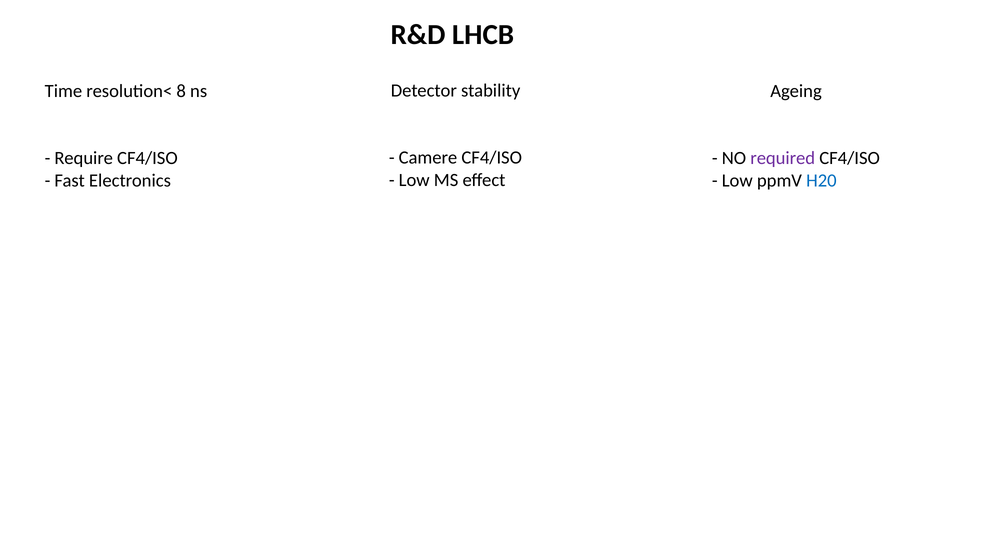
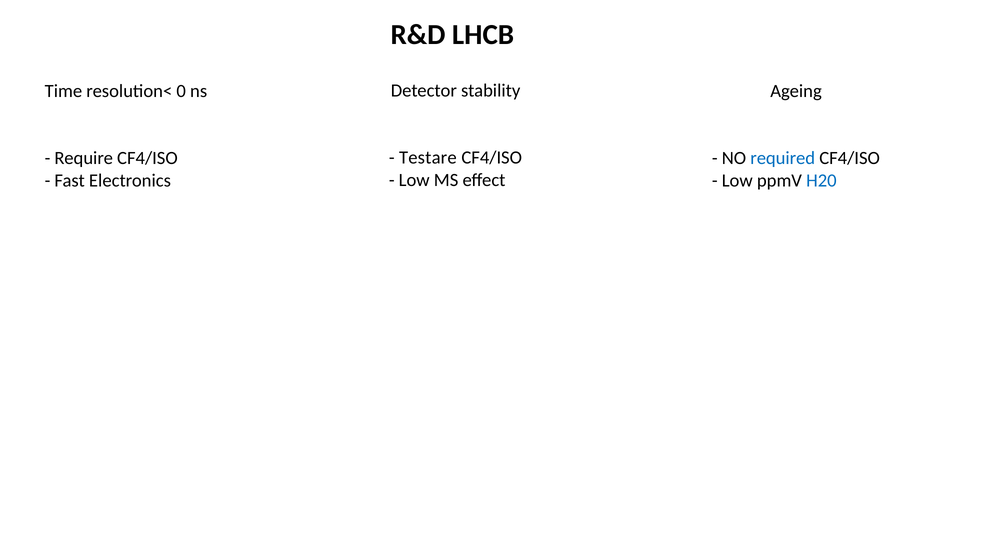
8: 8 -> 0 (181, 91)
Camere: Camere -> Testare (428, 158)
required colour: purple -> blue (783, 158)
